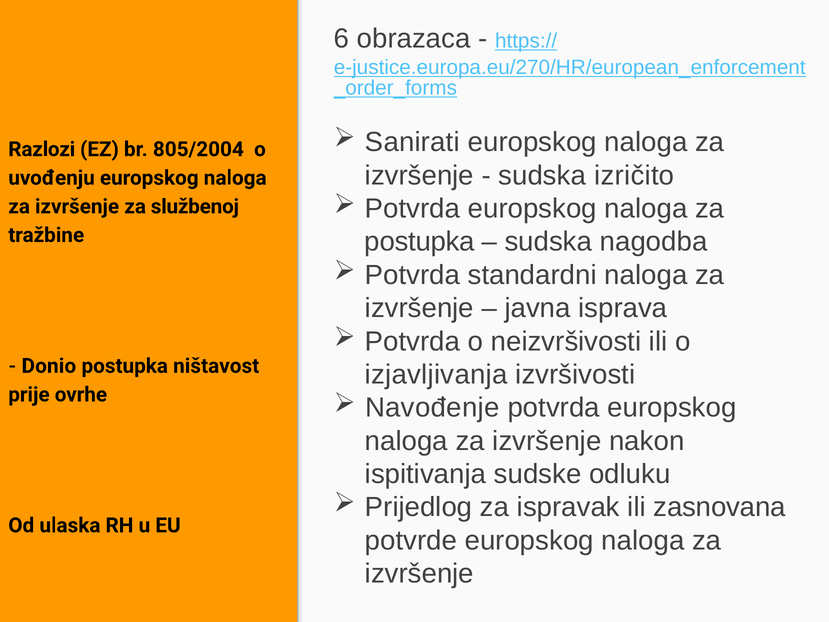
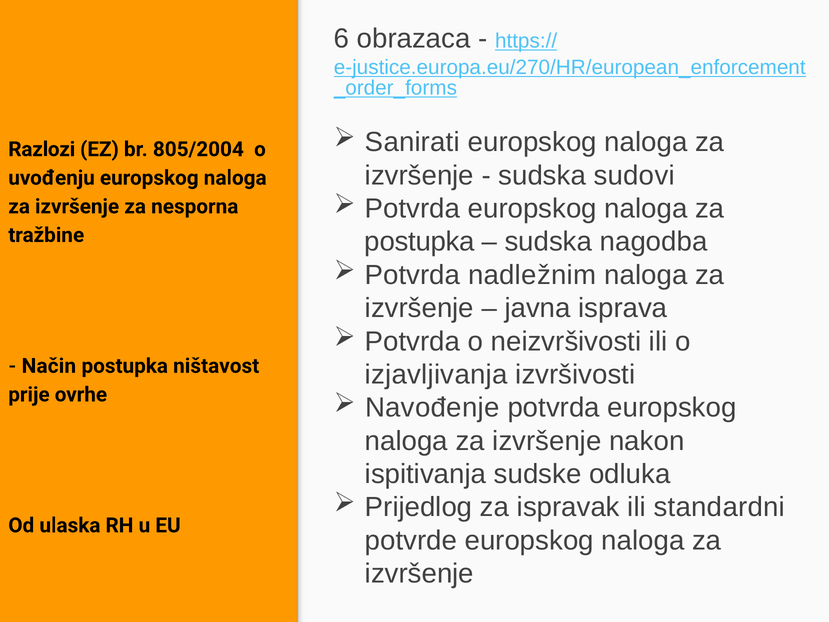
izričito: izričito -> sudovi (634, 175)
službenoj: službenoj -> nesporna (195, 206)
standardni: standardni -> nadležnim (532, 275)
Donio: Donio -> Način (49, 366)
odluku: odluku -> odluka (630, 474)
zasnovana: zasnovana -> standardni (719, 507)
